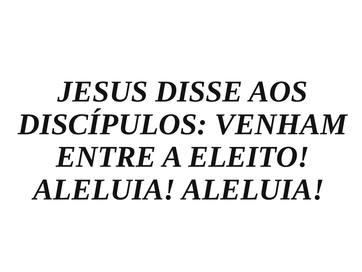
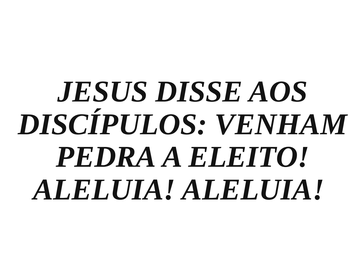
ENTRE: ENTRE -> PEDRA (106, 157)
